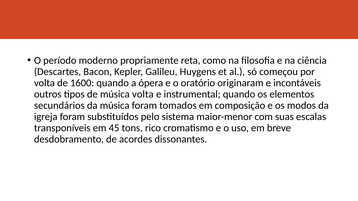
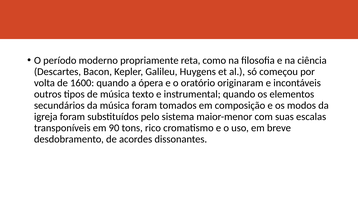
música volta: volta -> texto (143, 94)
45: 45 -> 90 (114, 128)
